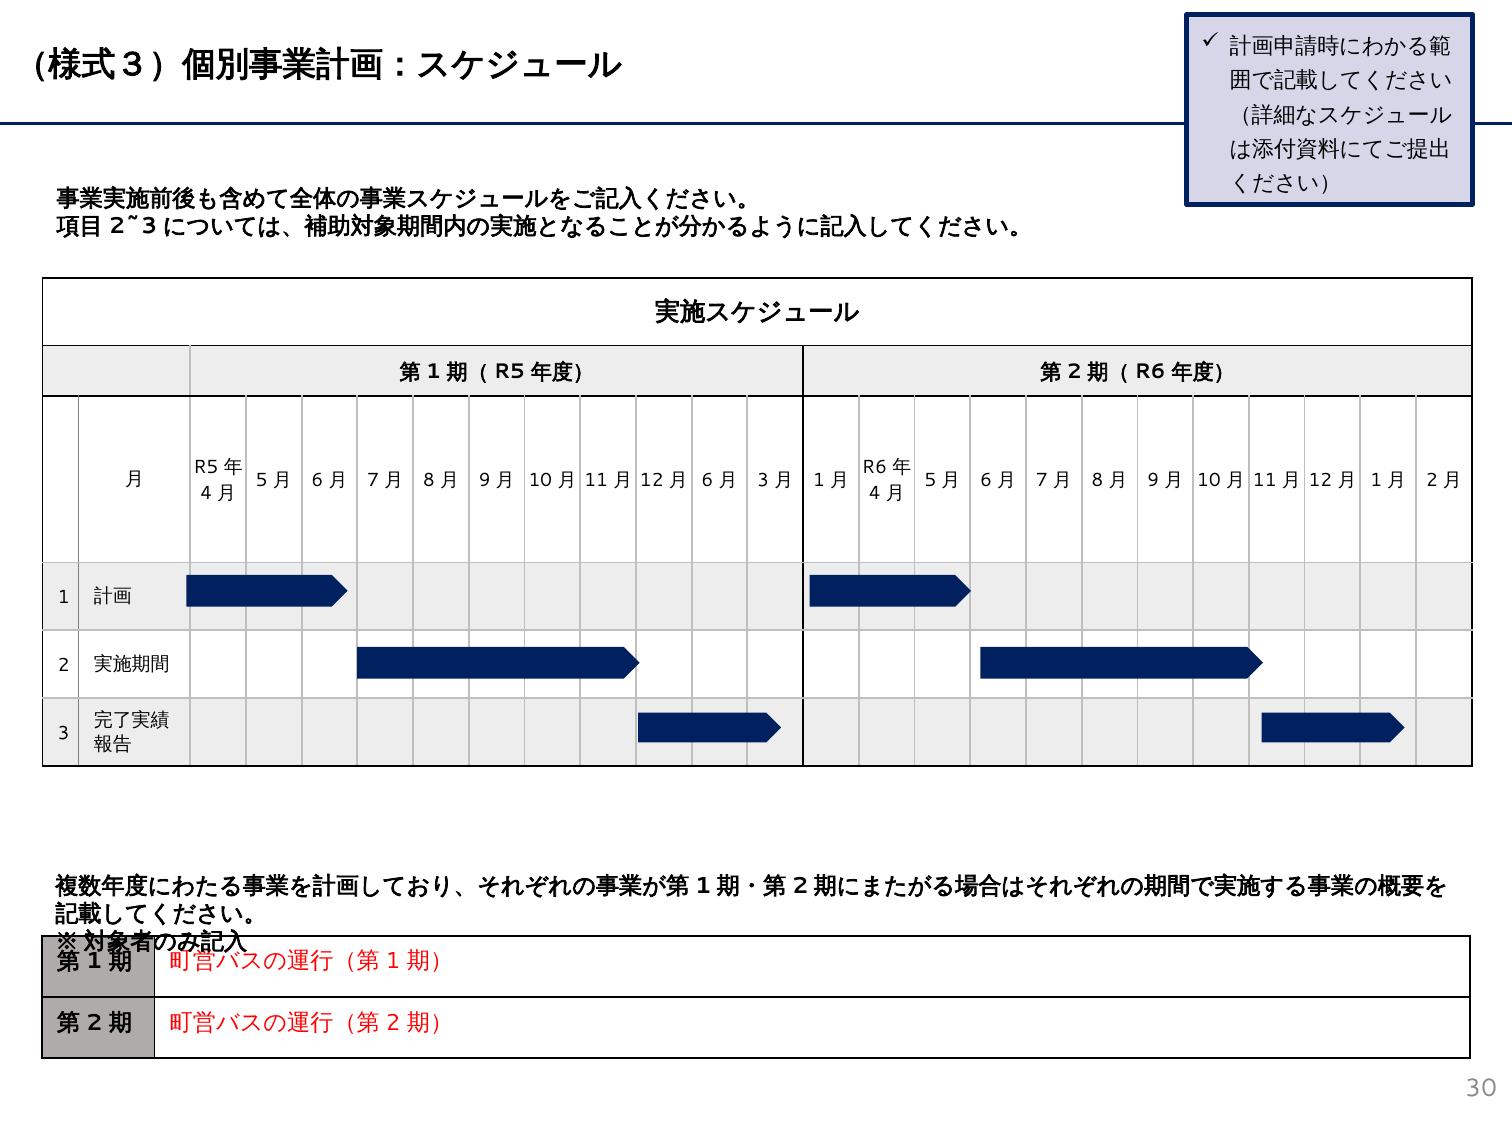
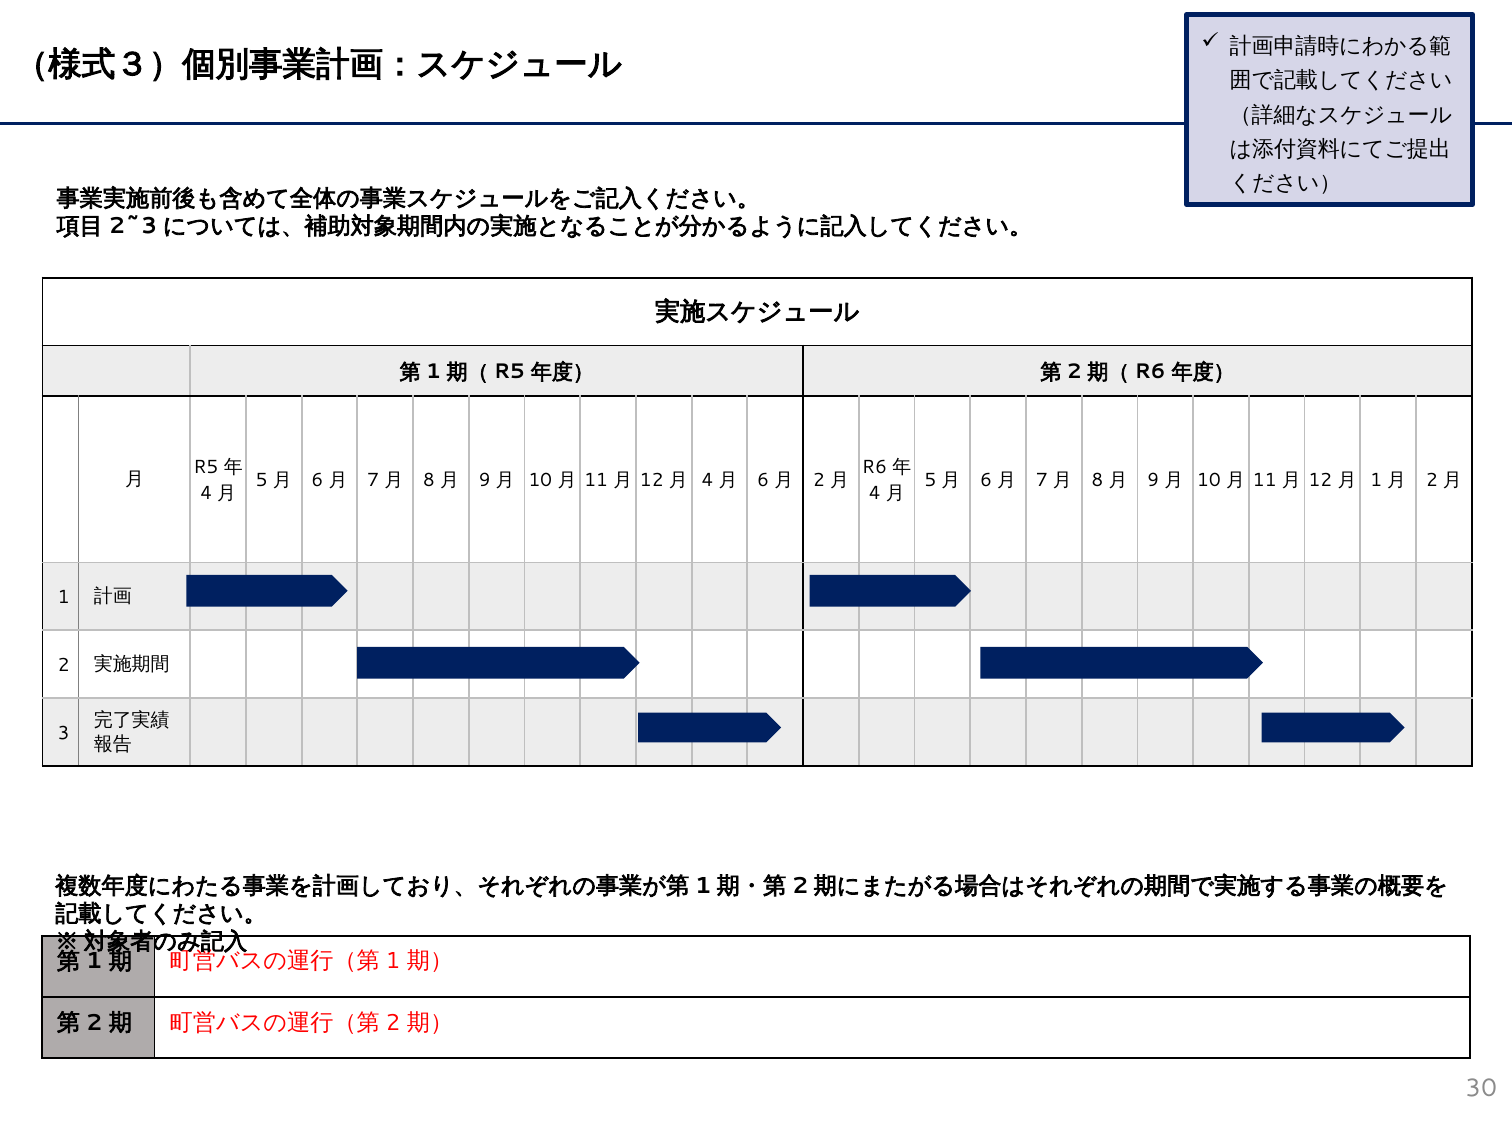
6: 6 -> 4 (707, 480)
3: 3 -> 6 (763, 480)
1: 1 -> 2 (819, 480)
